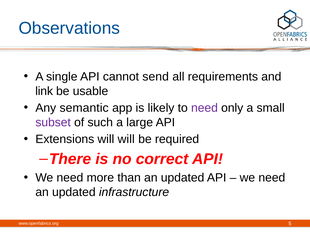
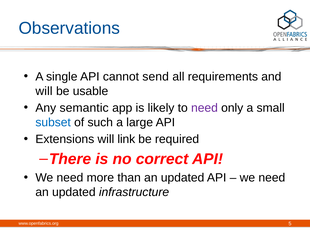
link: link -> will (44, 91)
subset colour: purple -> blue (53, 123)
will will: will -> link (126, 140)
